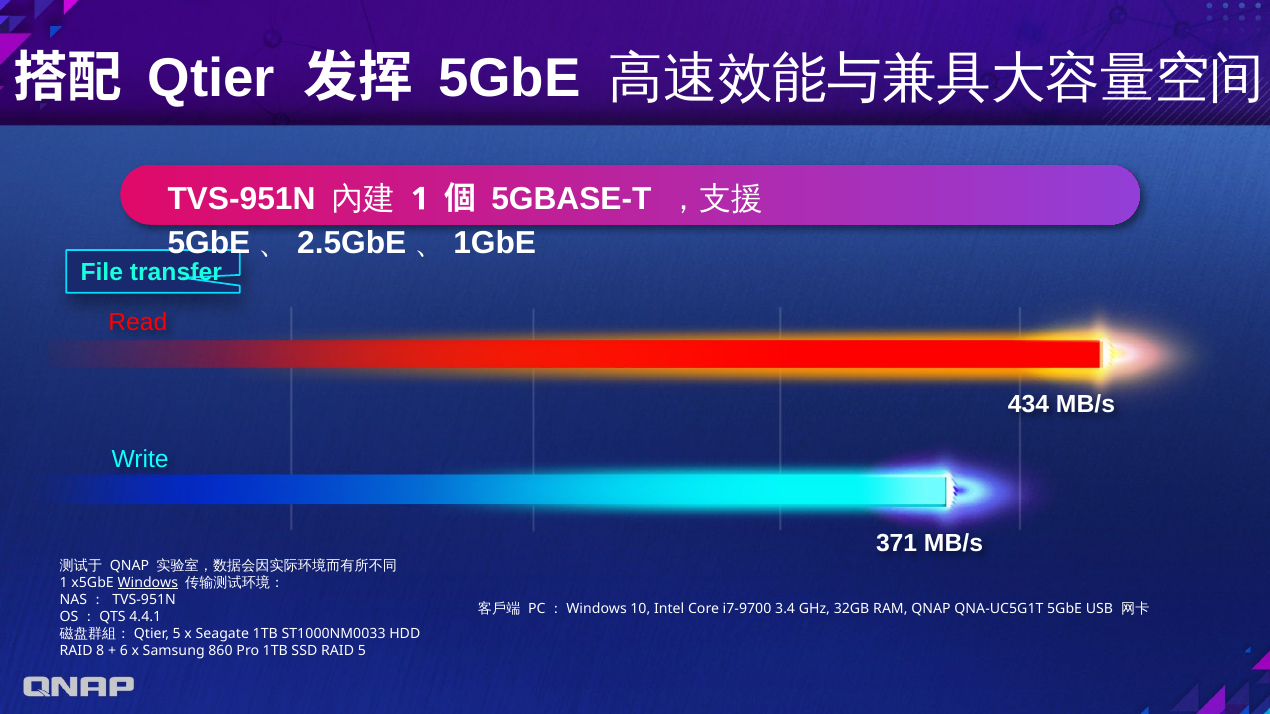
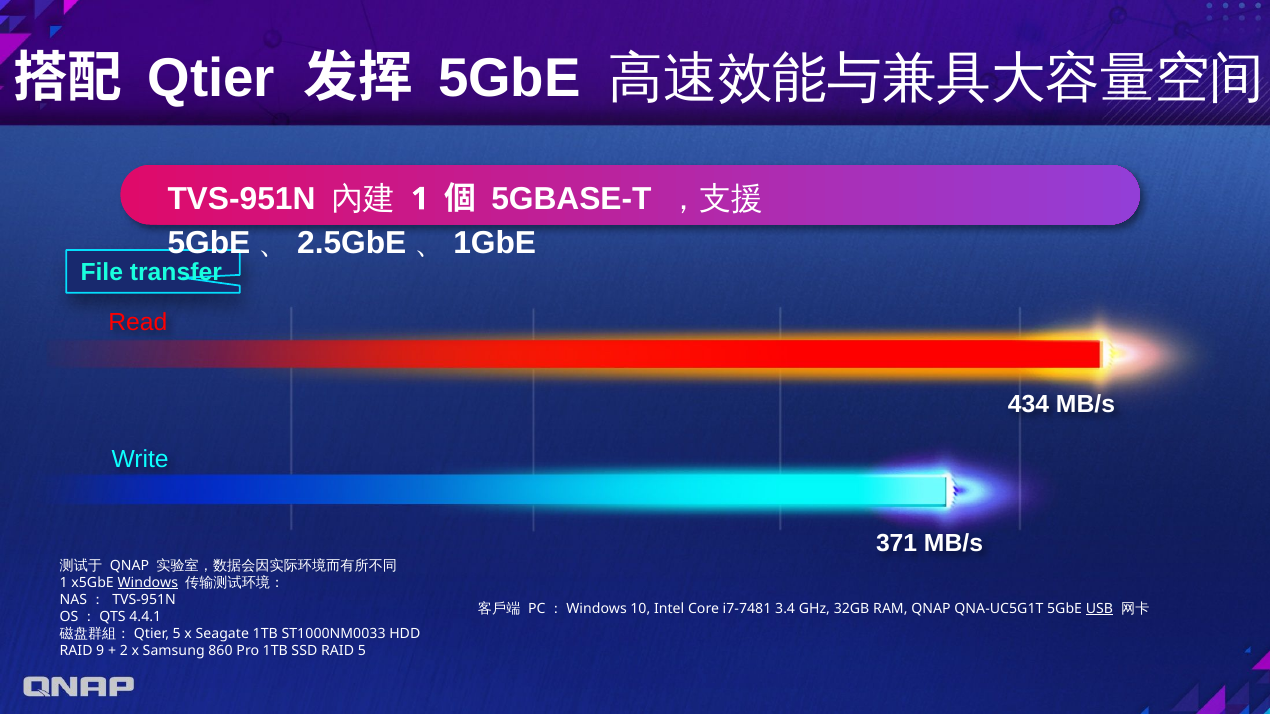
i7-9700: i7-9700 -> i7-7481 (747, 609)
USB underline: none -> present (1099, 609)
8: 8 -> 9 (100, 651)
6: 6 -> 2 (124, 651)
